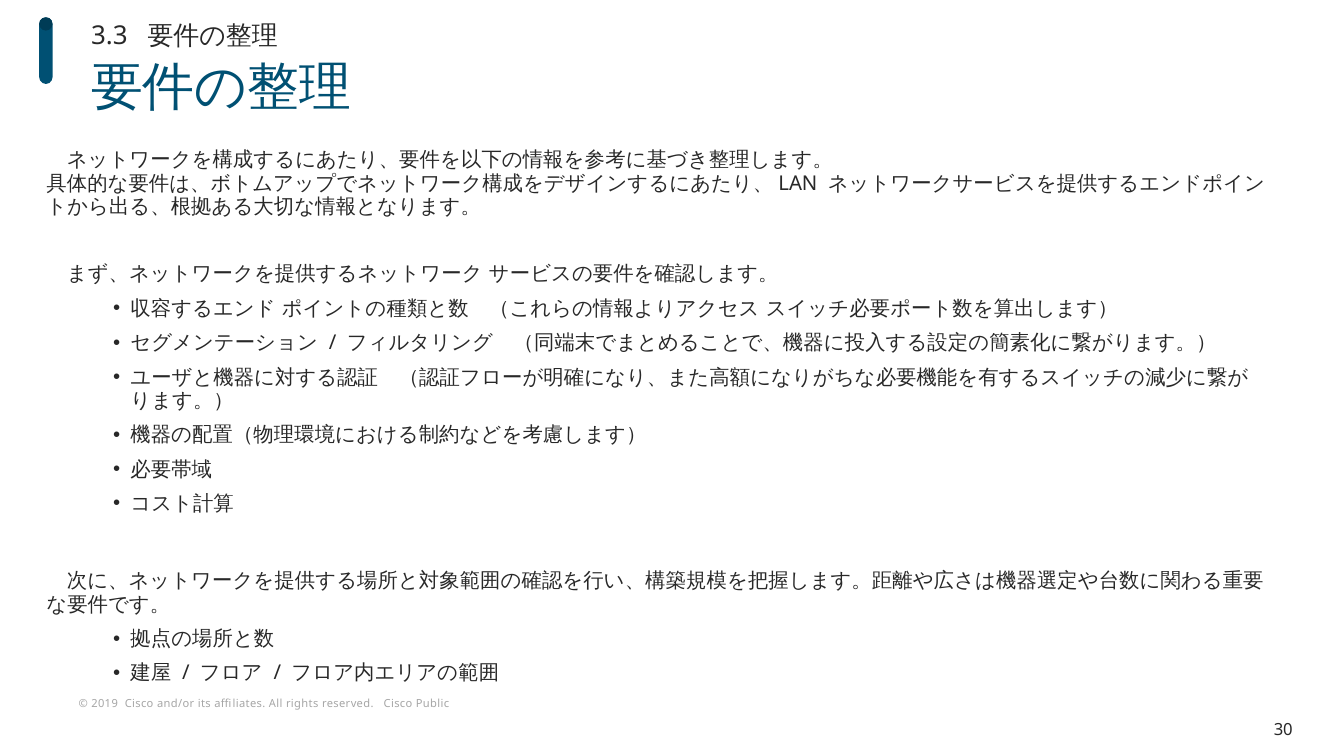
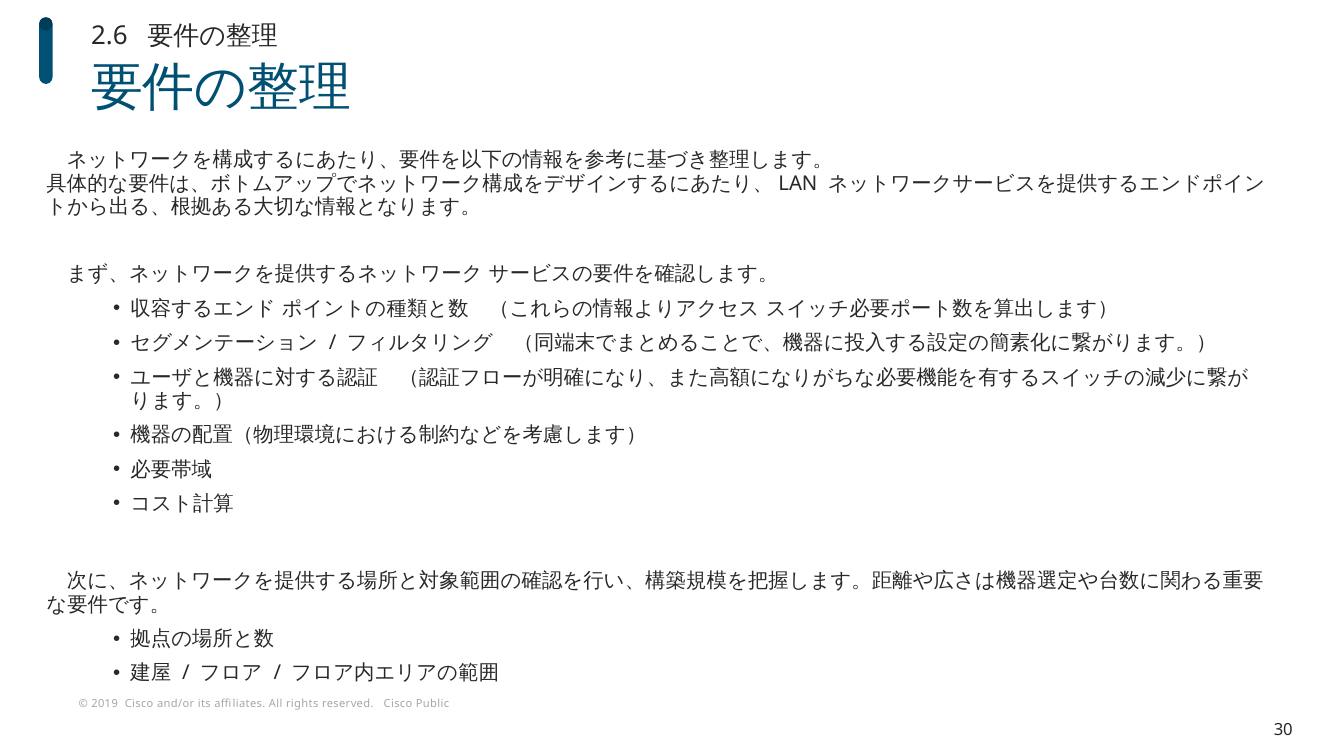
3.3: 3.3 -> 2.6 (109, 36)
